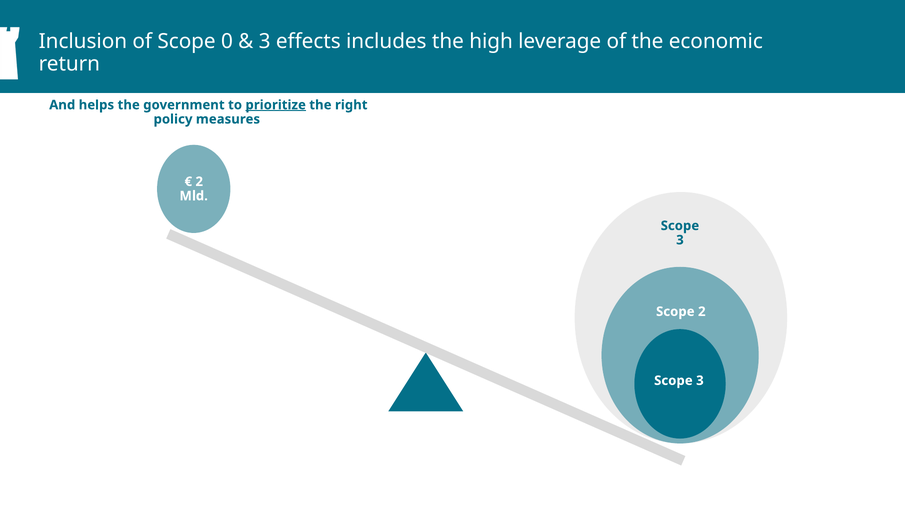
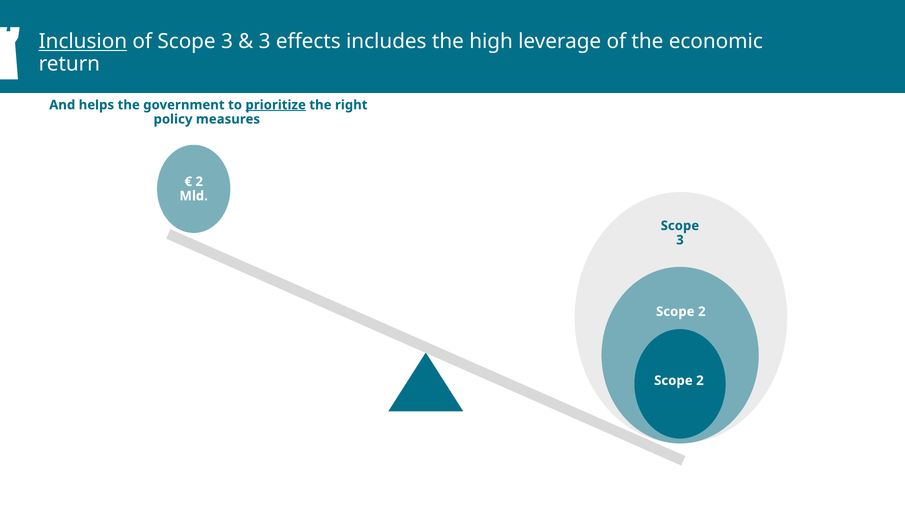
Inclusion underline: none -> present (83, 42)
of Scope 0: 0 -> 3 (227, 42)
3: 3 -> 2 (700, 381)
